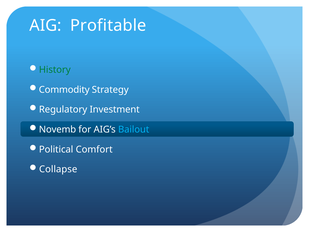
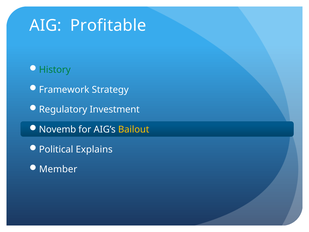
Commodity: Commodity -> Framework (64, 90)
Bailout colour: light blue -> yellow (134, 129)
Comfort: Comfort -> Explains (94, 149)
Collapse: Collapse -> Member (58, 169)
